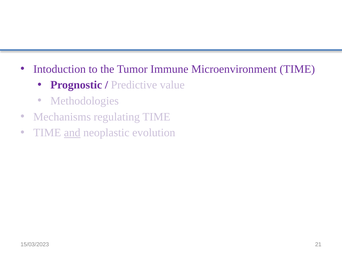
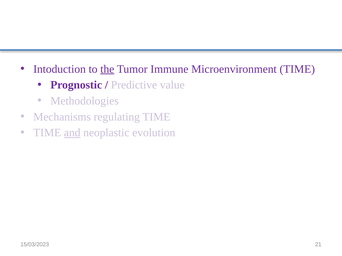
the underline: none -> present (107, 69)
